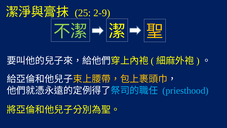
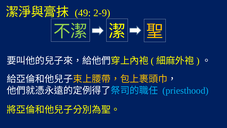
25: 25 -> 49 (83, 13)
